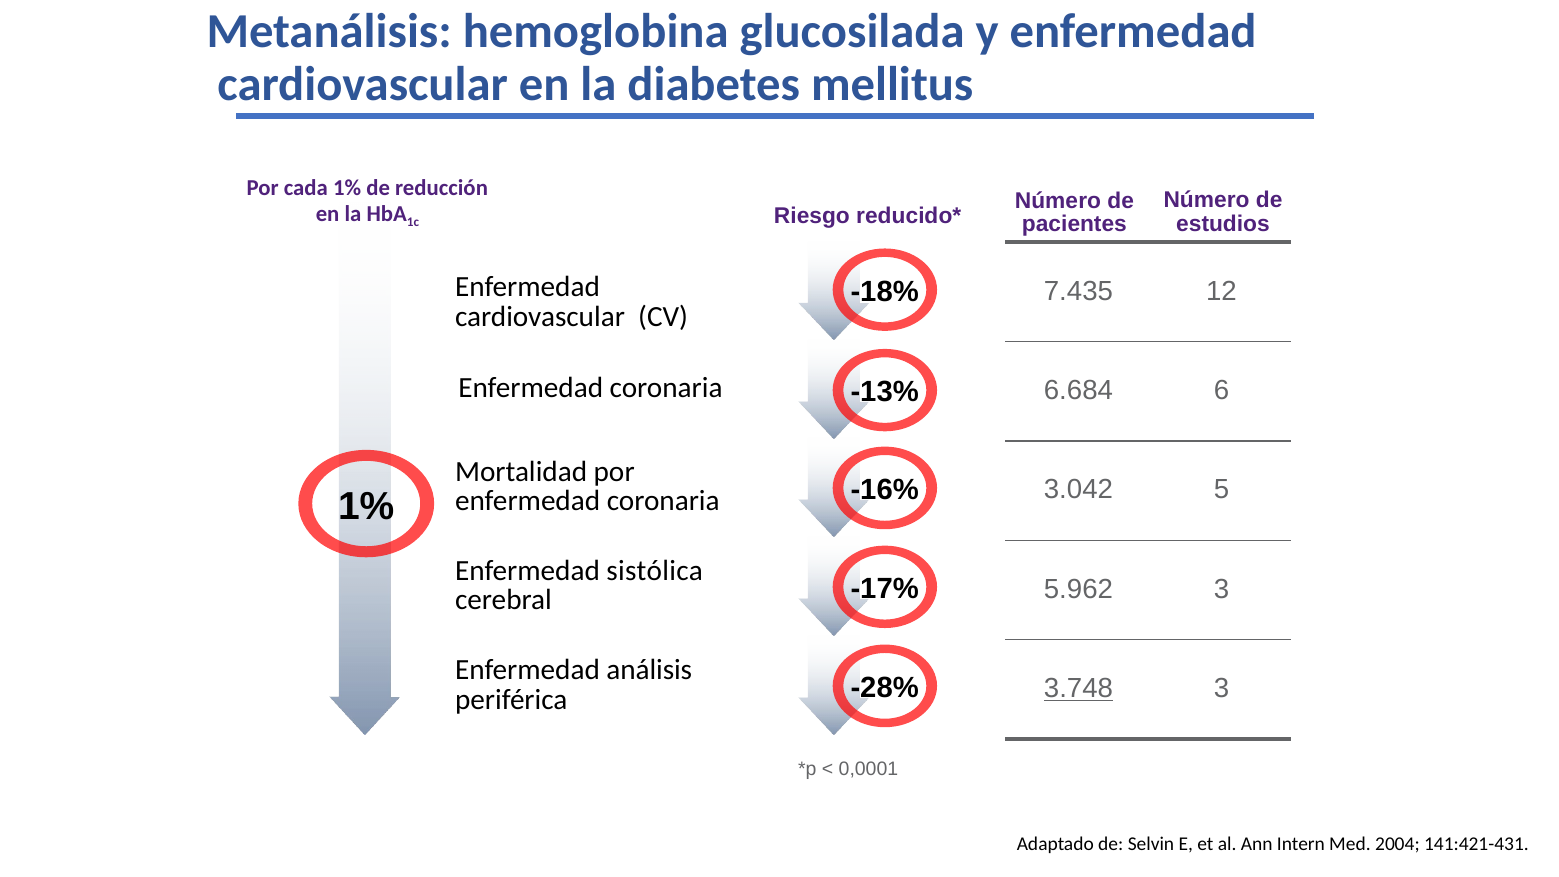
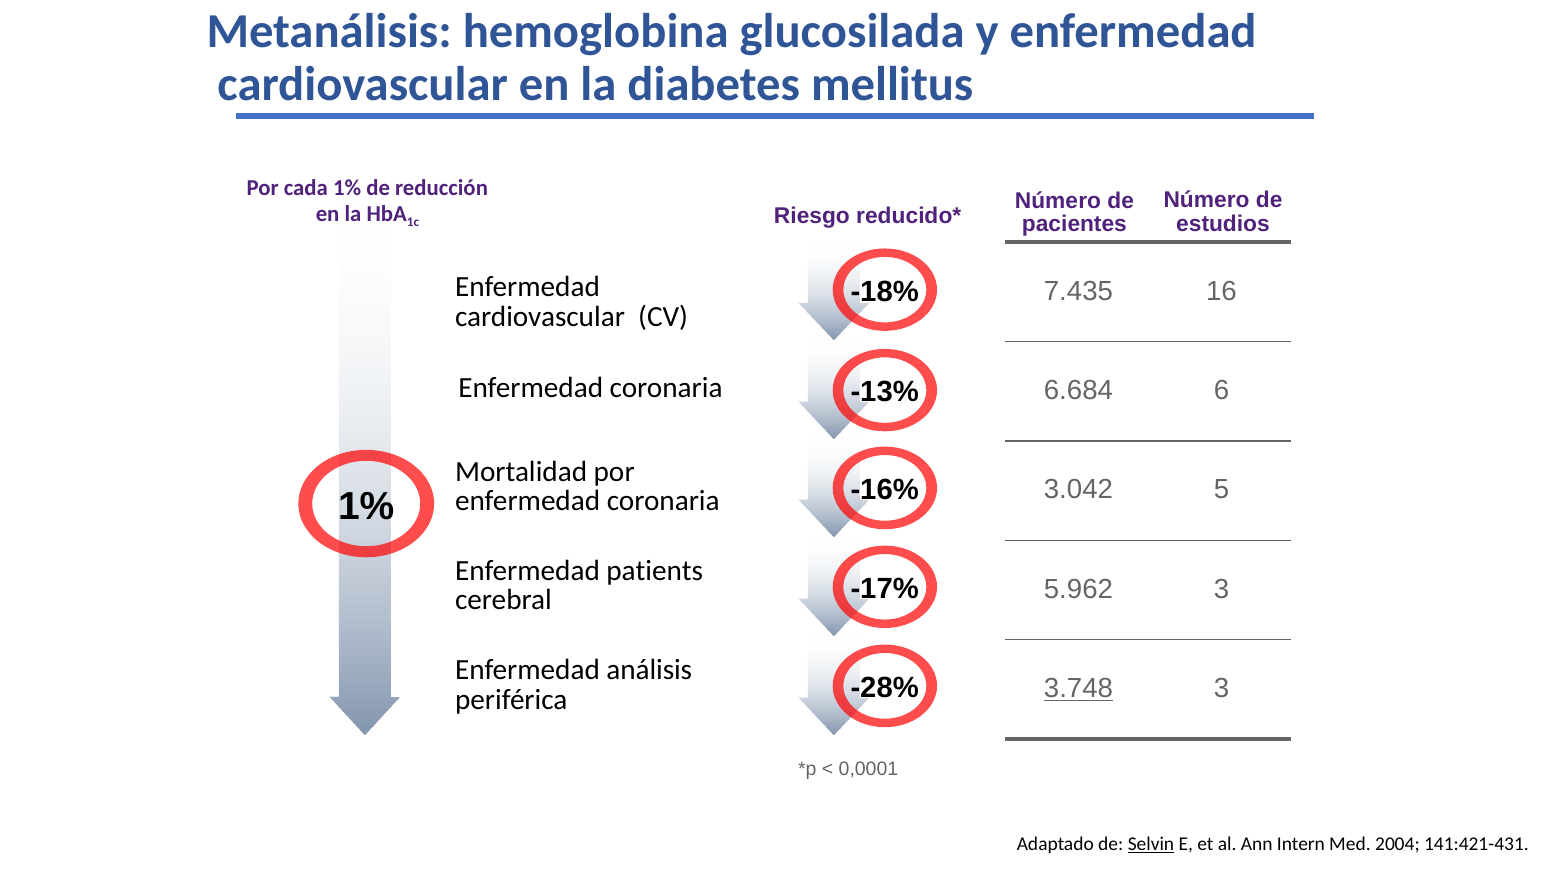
12: 12 -> 16 (1221, 291)
sistólica: sistólica -> patients (655, 570)
Selvin underline: none -> present (1151, 844)
